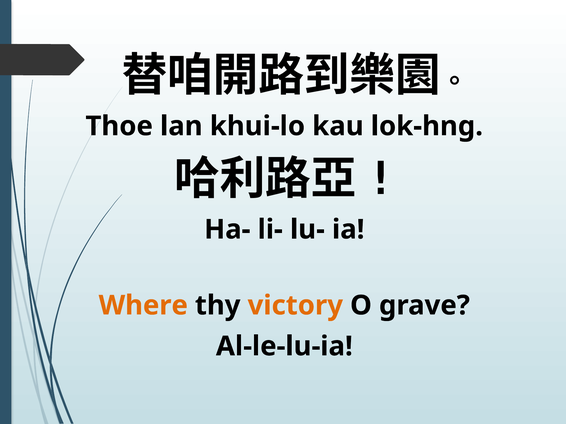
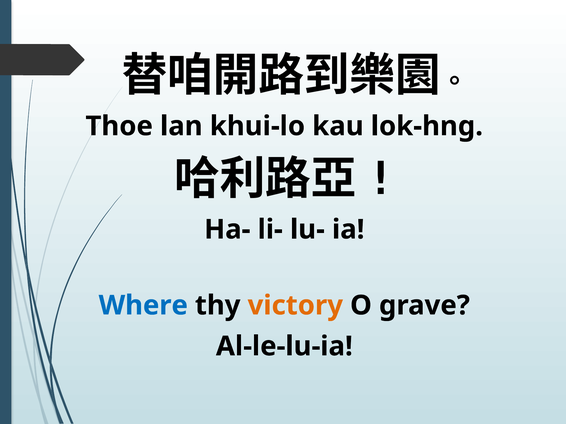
Where colour: orange -> blue (143, 306)
